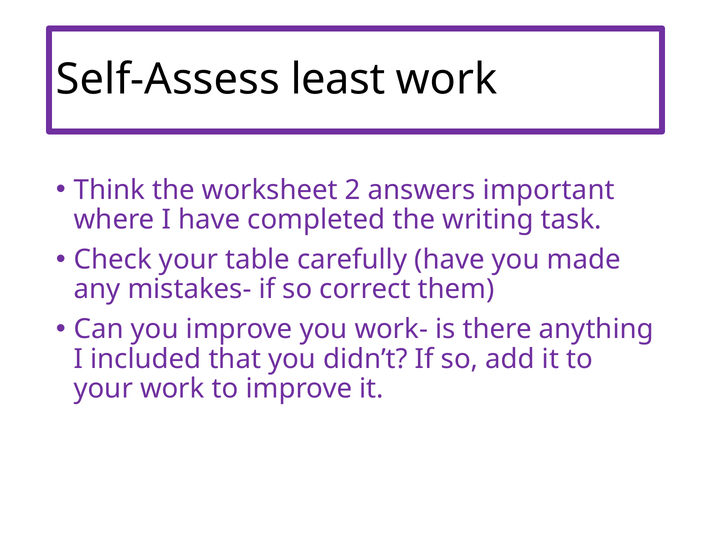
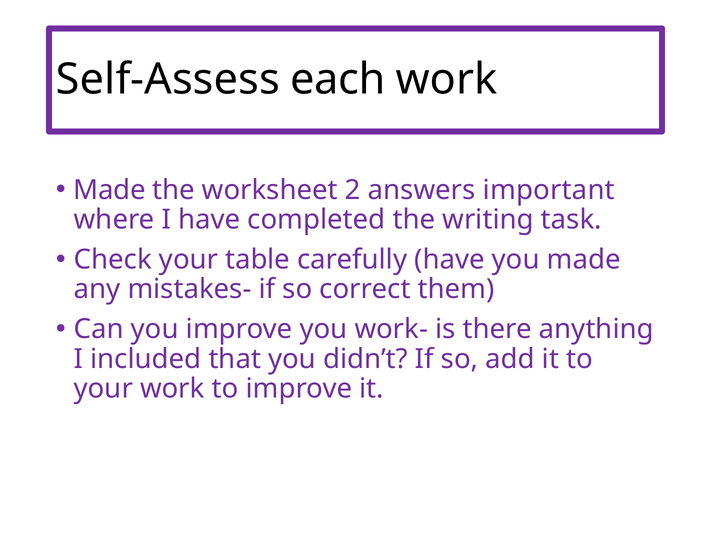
least: least -> each (338, 80)
Think: Think -> Made (109, 190)
